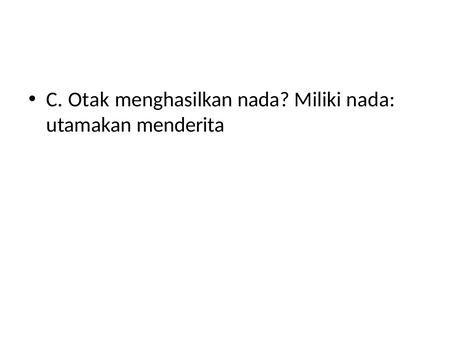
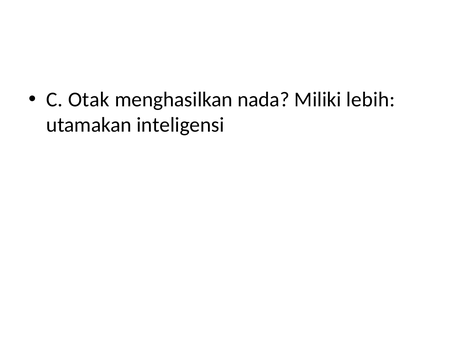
Miliki nada: nada -> lebih (371, 100)
menderita: menderita -> inteligensi (180, 125)
